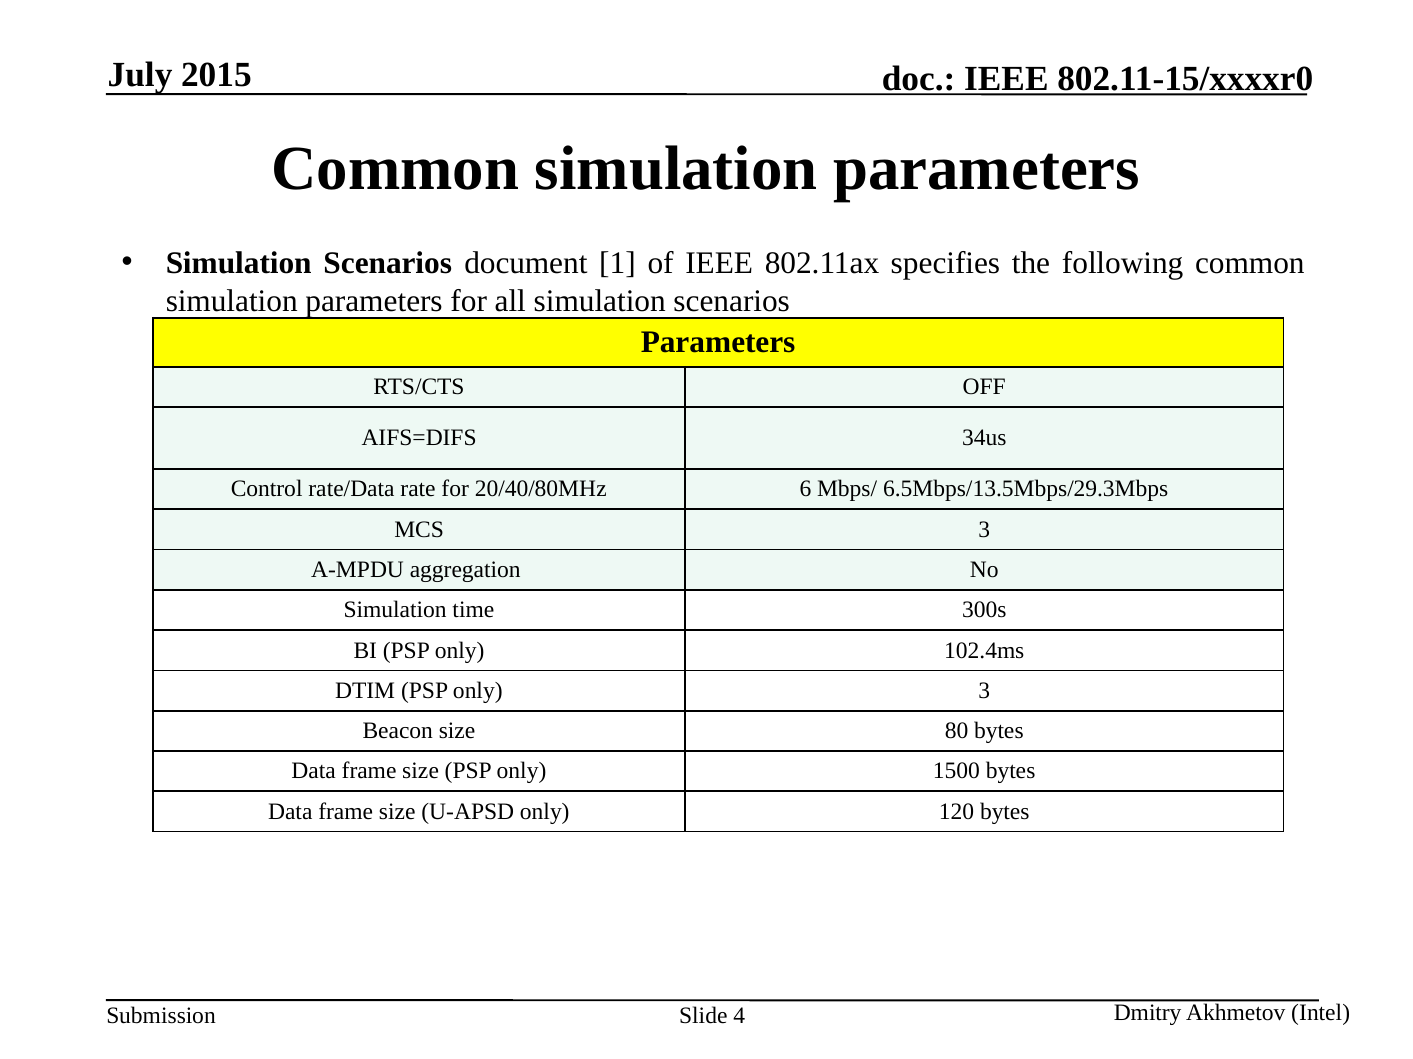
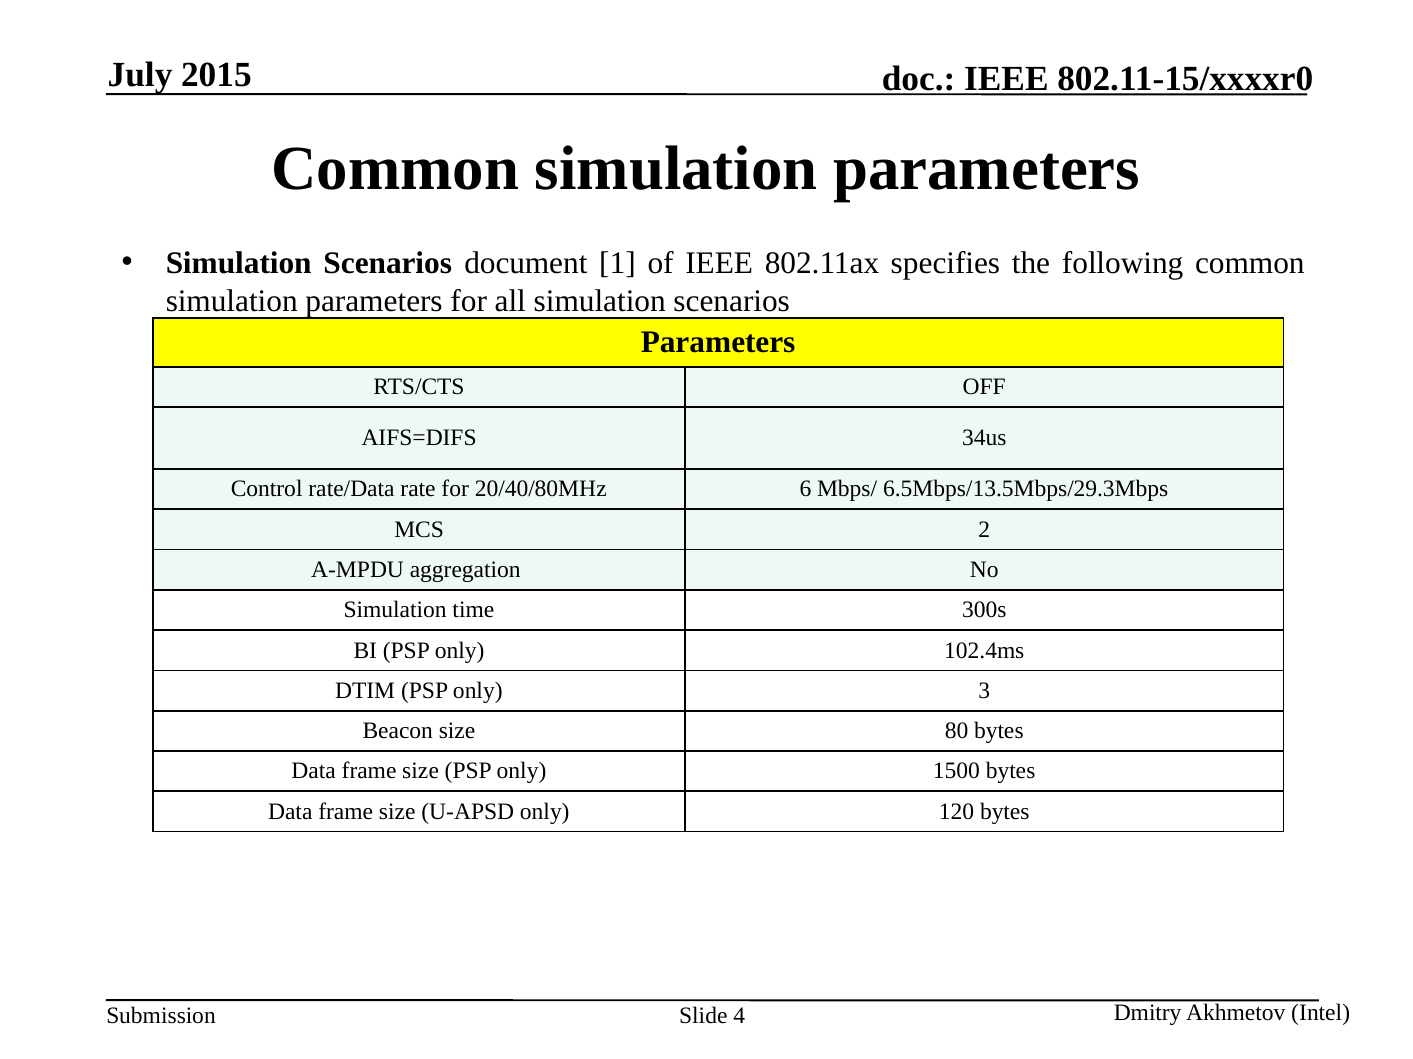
MCS 3: 3 -> 2 (984, 530)
